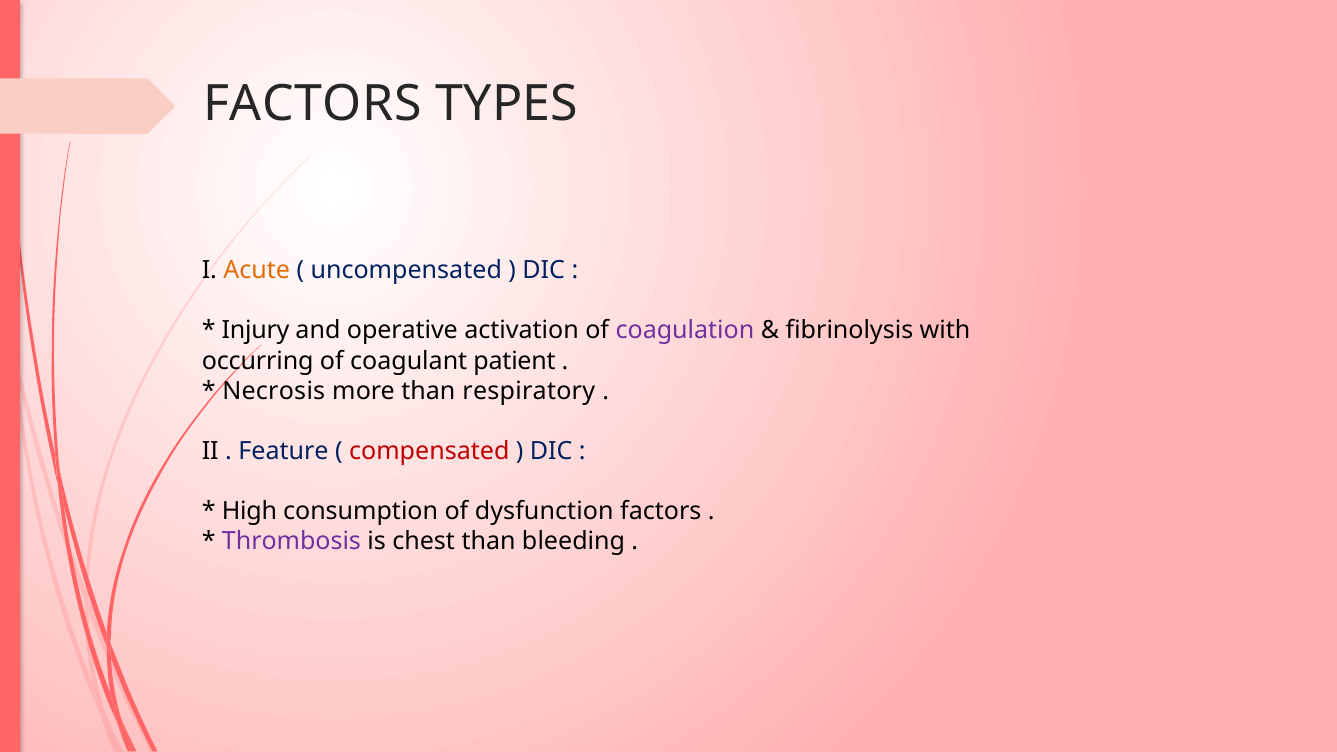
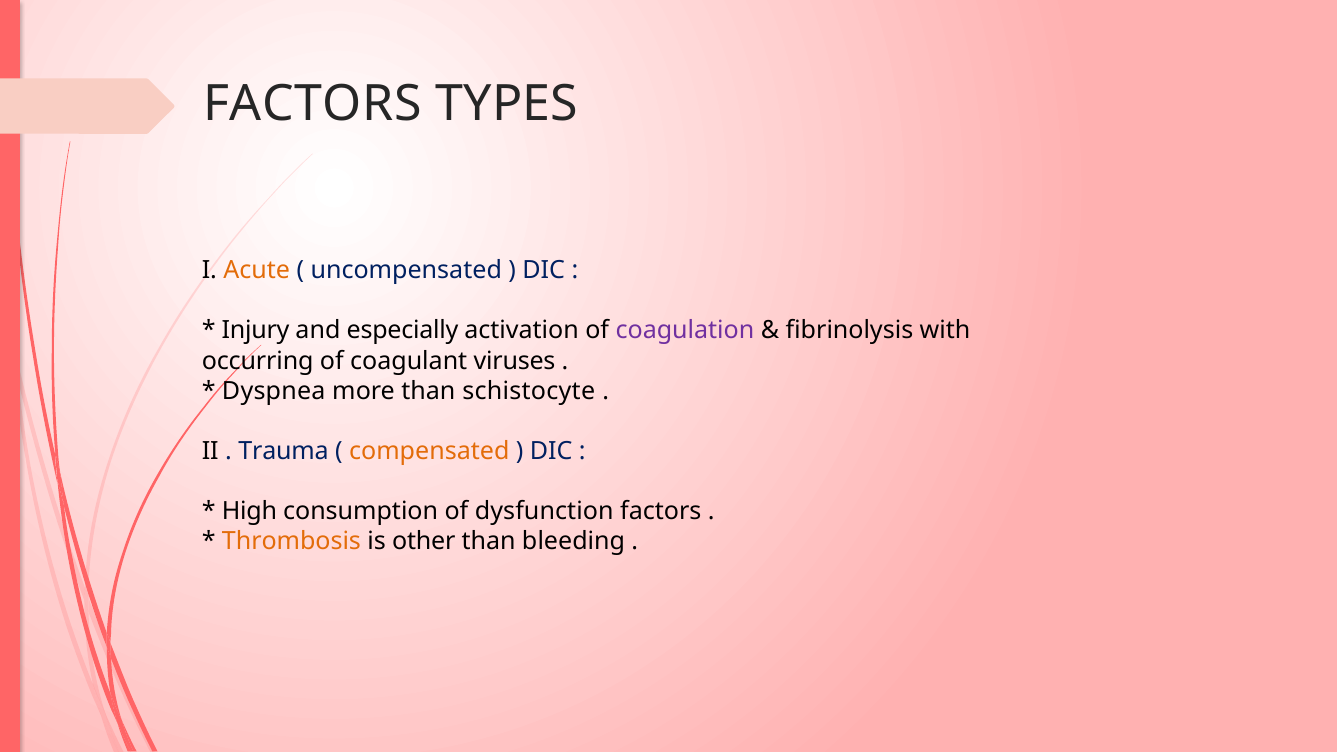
operative: operative -> especially (402, 331)
patient: patient -> viruses (515, 361)
Necrosis: Necrosis -> Dyspnea (274, 391)
respiratory: respiratory -> schistocyte (529, 391)
Feature: Feature -> Trauma (284, 451)
compensated colour: red -> orange (429, 451)
Thrombosis colour: purple -> orange (291, 541)
chest: chest -> other (424, 541)
